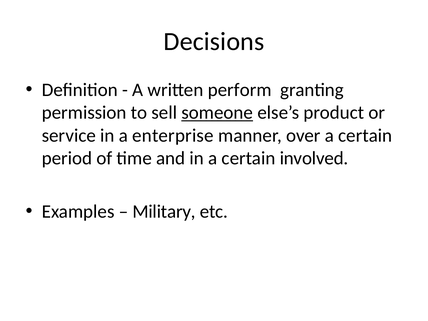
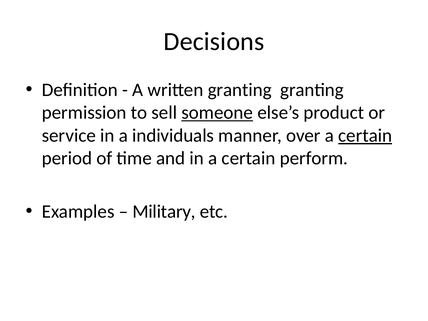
written perform: perform -> granting (240, 90)
enterprise: enterprise -> individuals (173, 135)
certain underline: none -> present (365, 135)
involved: involved -> perform (314, 158)
